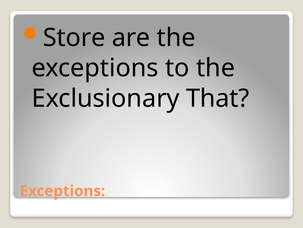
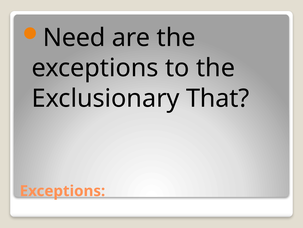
Store: Store -> Need (74, 38)
